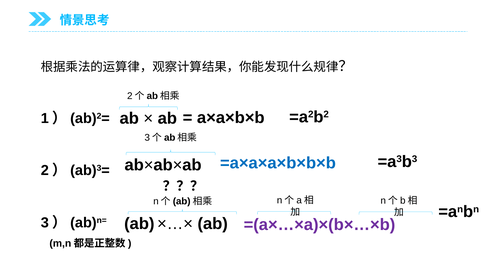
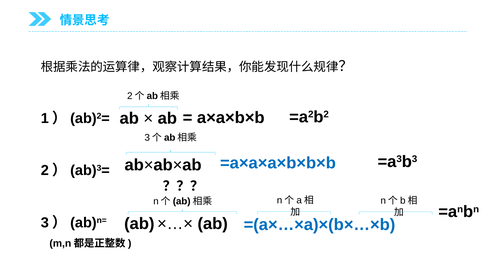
=(a×…×a)×(b×…×b colour: purple -> blue (319, 225)
